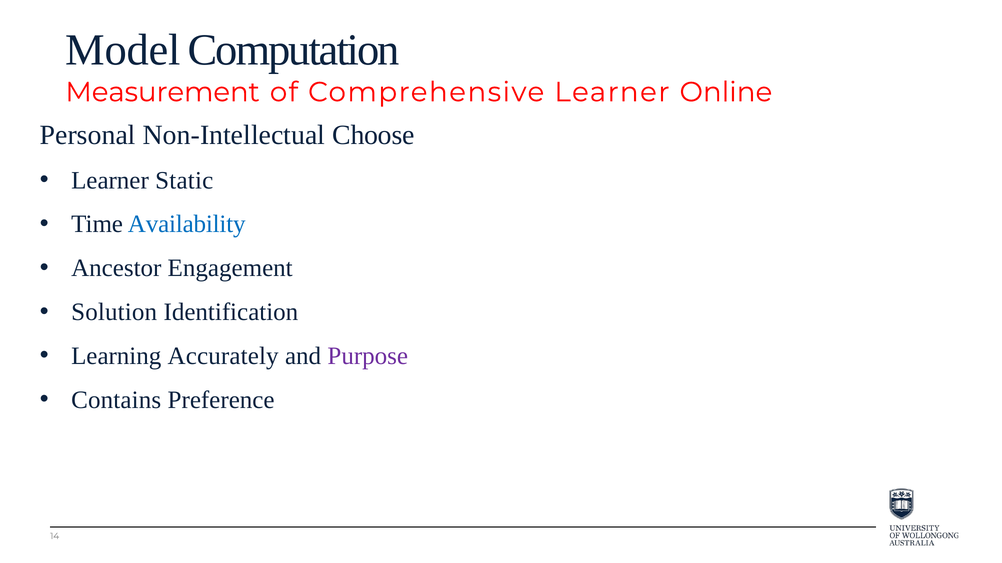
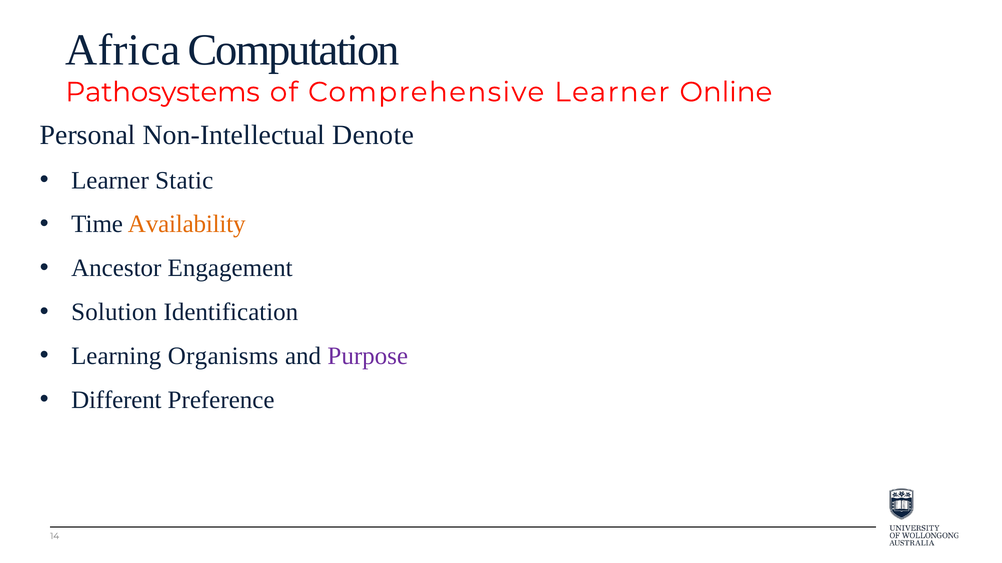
Model: Model -> Africa (123, 50)
Measurement: Measurement -> Pathosystems (163, 92)
Choose: Choose -> Denote (373, 135)
Availability colour: blue -> orange (187, 224)
Accurately: Accurately -> Organisms (223, 356)
Contains: Contains -> Different (116, 400)
